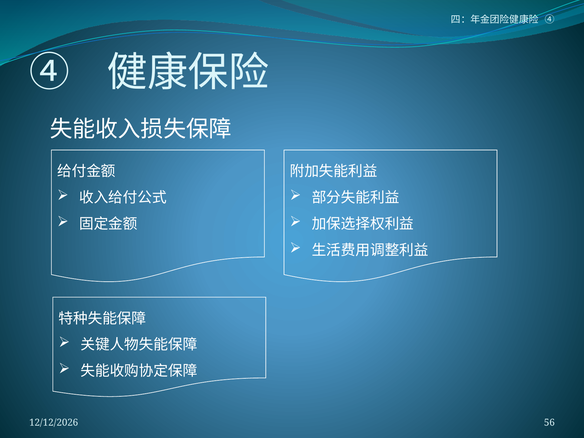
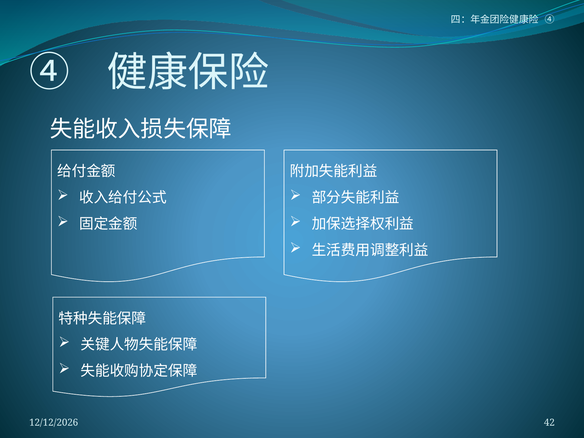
56: 56 -> 42 (549, 423)
